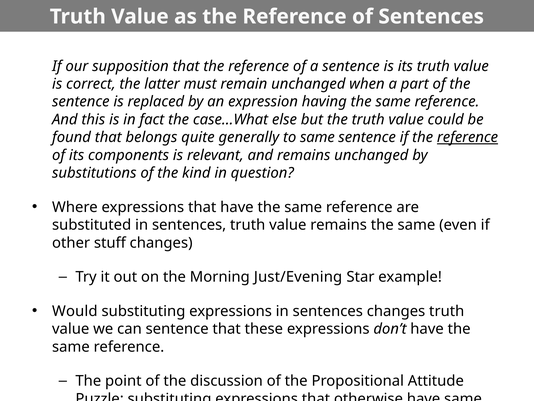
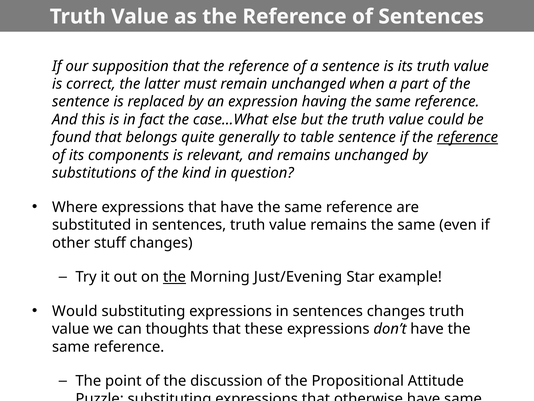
to same: same -> table (317, 137)
the underline: none -> present (174, 277)
can sentence: sentence -> thoughts (177, 329)
